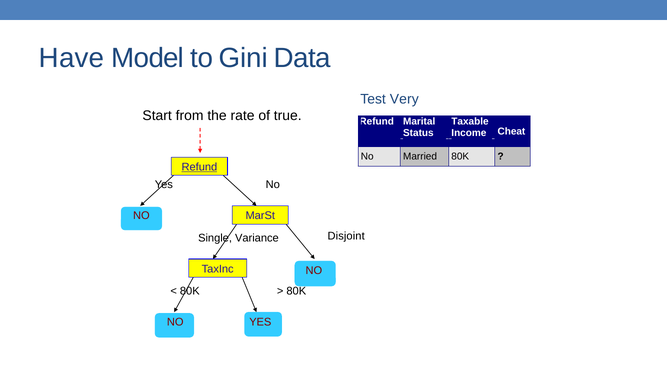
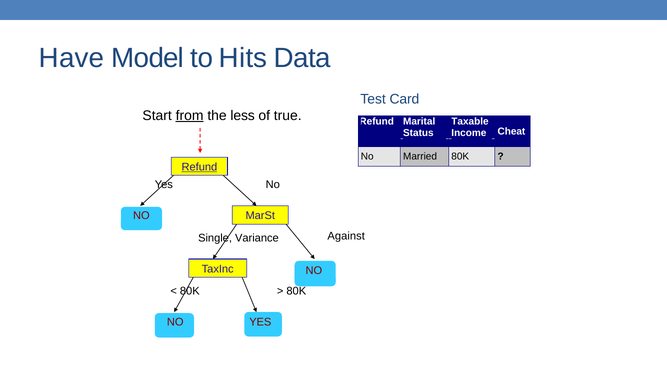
Gini: Gini -> Hits (243, 58)
Very: Very -> Card (404, 99)
from underline: none -> present (190, 116)
rate: rate -> less (243, 116)
Disjoint: Disjoint -> Against (346, 236)
